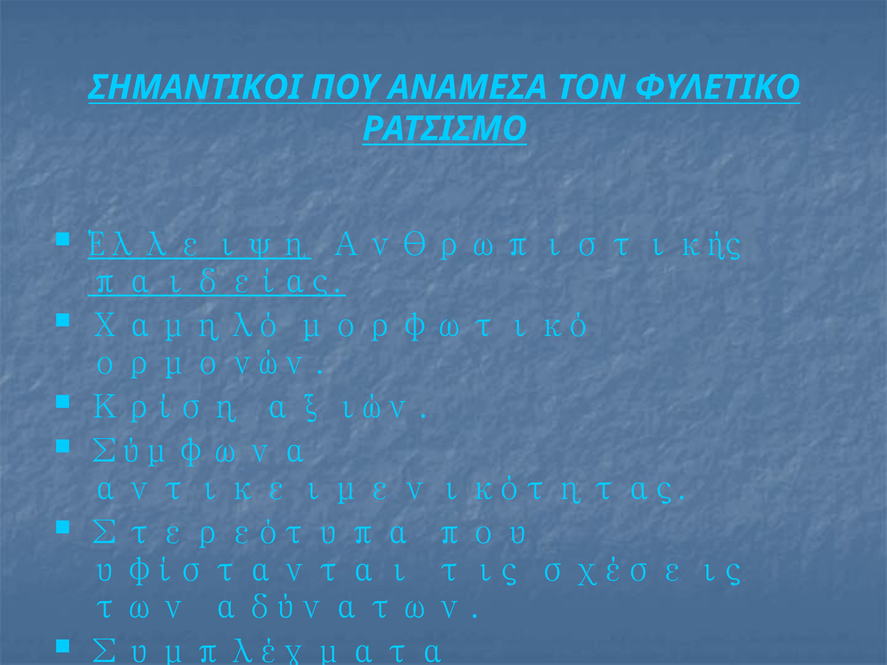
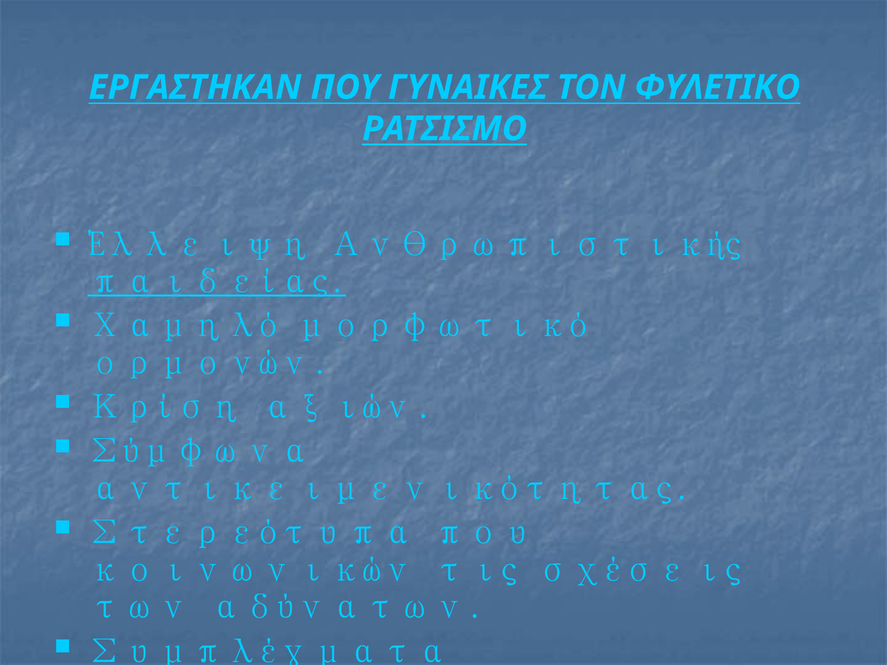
ΣΗΜΑΝΤΙΚΟΙ: ΣΗΜΑΝΤΙΚΟΙ -> ΕΡΓΑΣΤΗΚΑΝ (195, 87)
ΑΝΑΜΕΣΑ: ΑΝΑΜΕΣΑ -> ΓΥΝΑΙΚΕΣ (468, 87)
Έλλειψη underline: present -> none (200, 244)
υφίστανται: υφίστανται -> κοινωνικών (251, 569)
